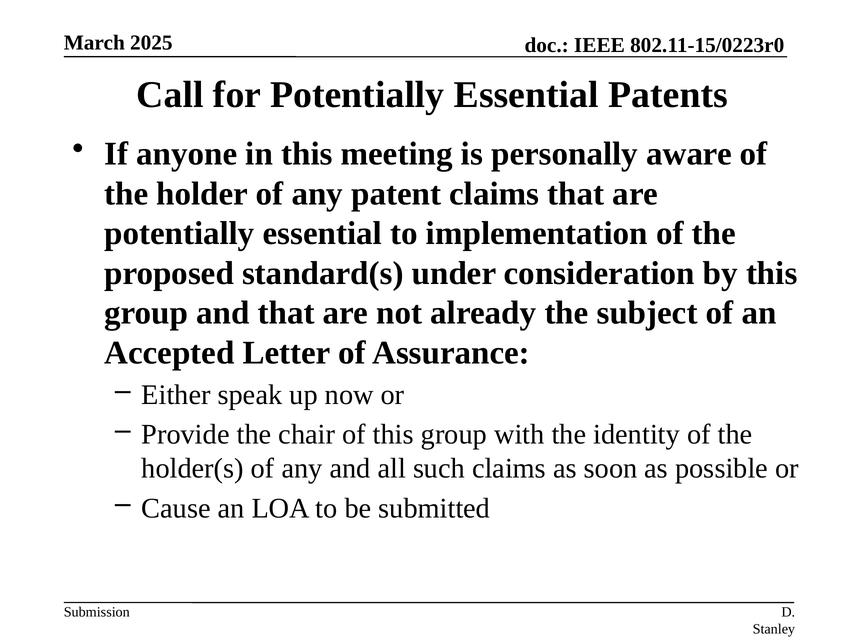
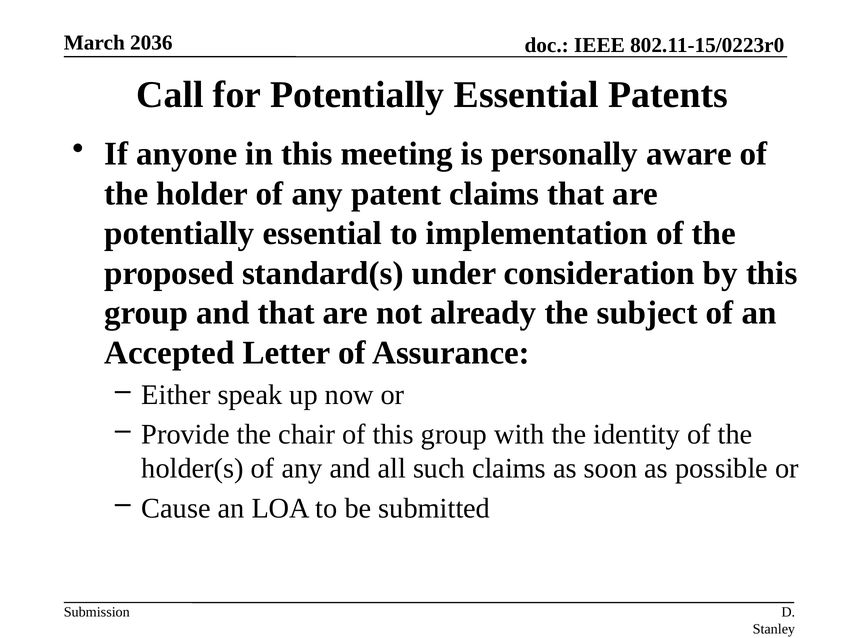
2025: 2025 -> 2036 (151, 43)
